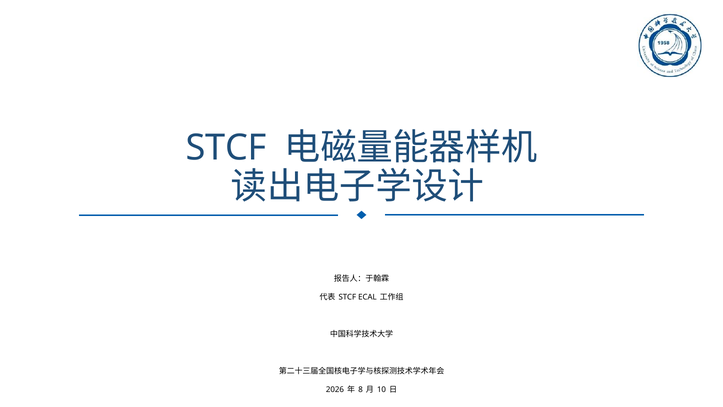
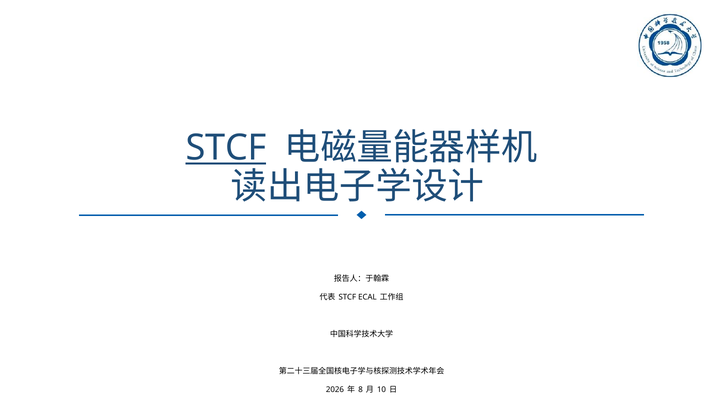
STCF underline: none -> present (226, 148)
